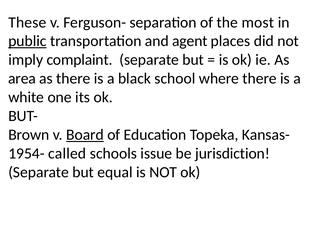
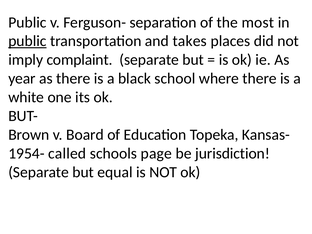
These: These -> Public (27, 22)
agent: agent -> takes (190, 41)
area: area -> year (22, 79)
Board underline: present -> none (85, 135)
issue: issue -> page (156, 153)
